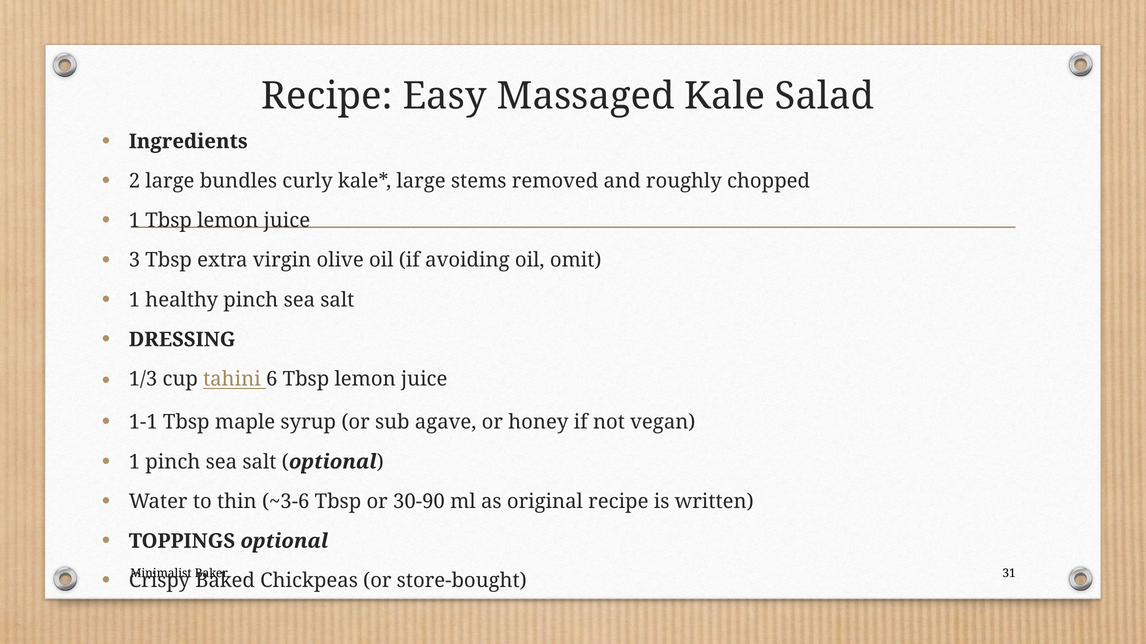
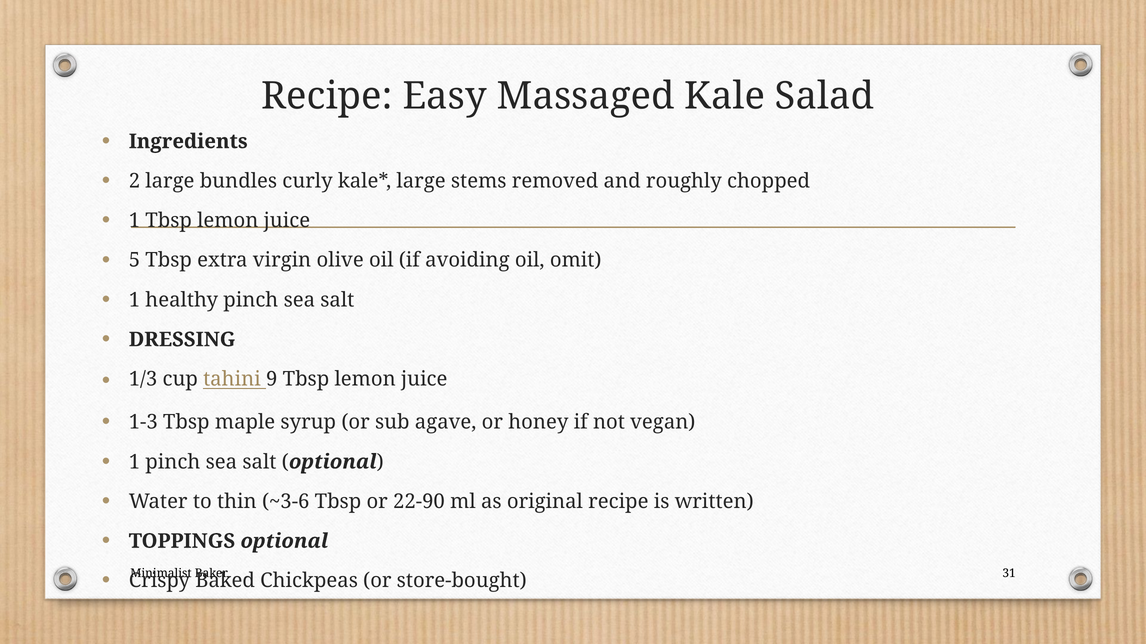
3: 3 -> 5 (134, 261)
6: 6 -> 9 (272, 380)
1-1: 1-1 -> 1-3 (143, 423)
30-90: 30-90 -> 22-90 (419, 502)
